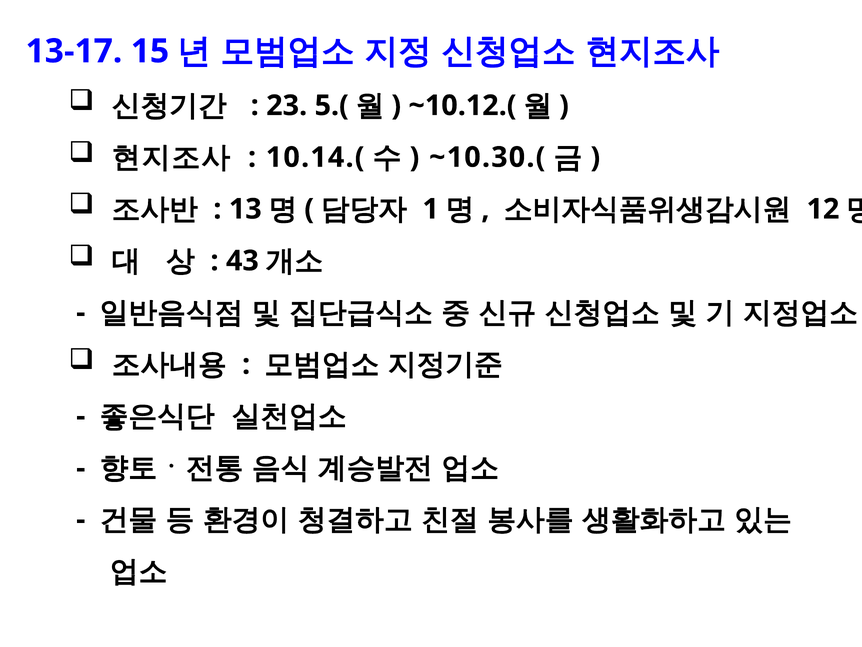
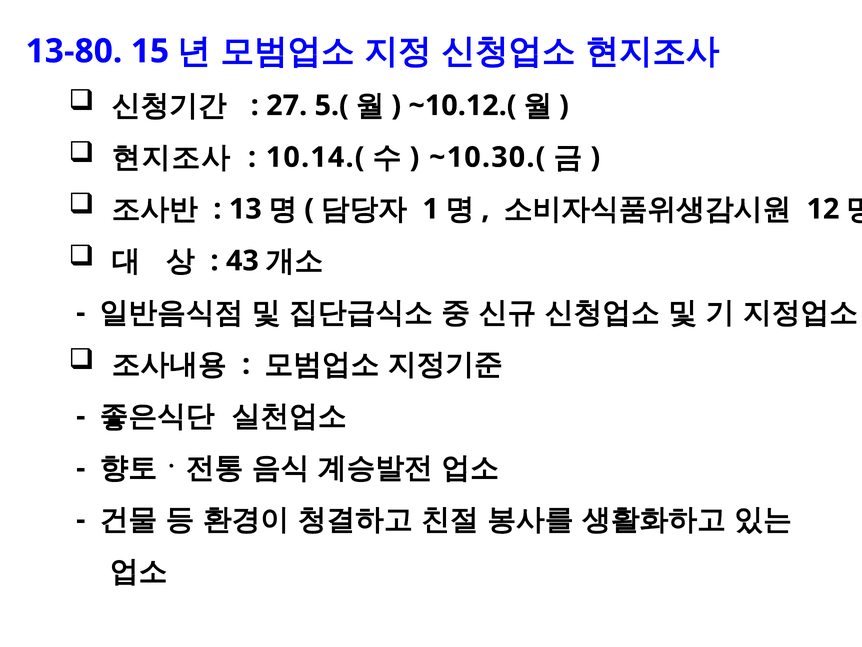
13-17: 13-17 -> 13-80 (74, 51)
23: 23 -> 27 (287, 105)
